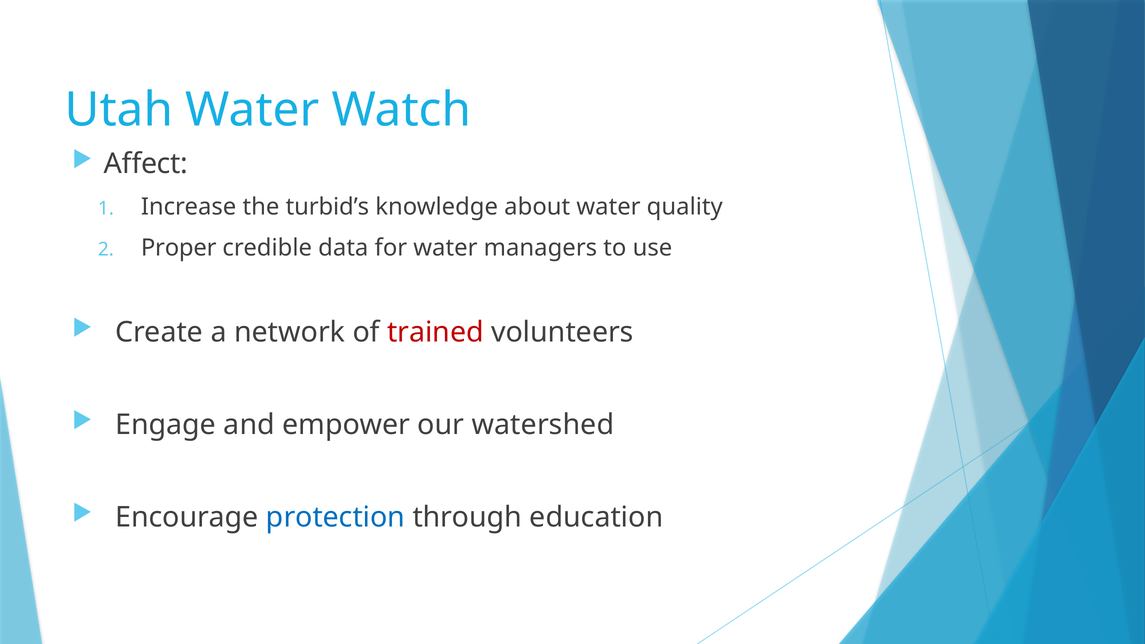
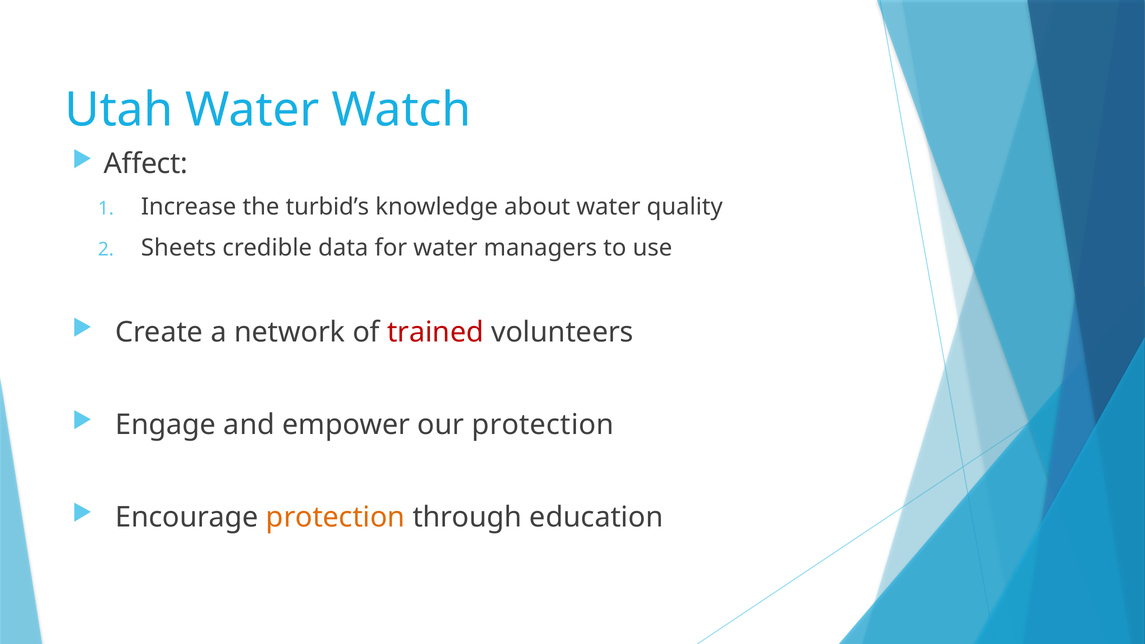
Proper: Proper -> Sheets (179, 248)
our watershed: watershed -> protection (543, 425)
protection colour: blue -> orange (336, 517)
